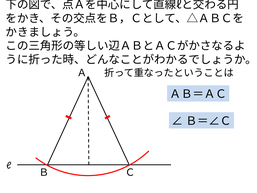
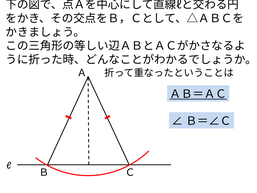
ＡＢ＝ＡＣ underline: none -> present (198, 94)
